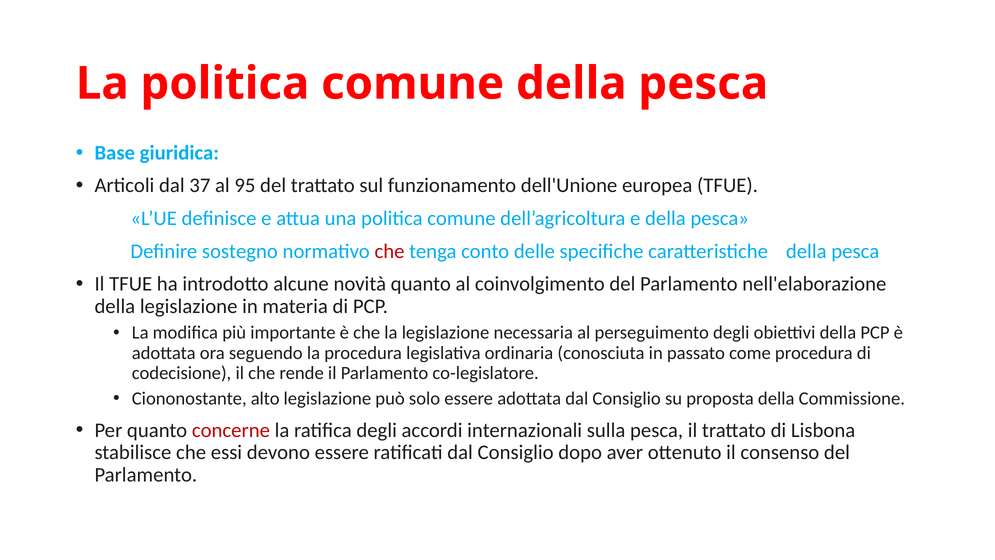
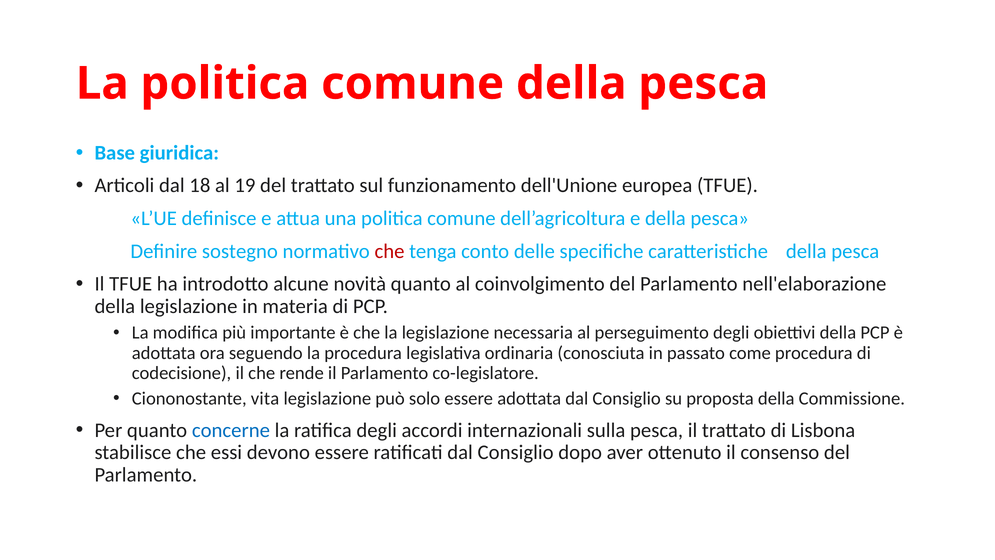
37: 37 -> 18 (200, 186)
95: 95 -> 19 (245, 186)
alto: alto -> vita (265, 398)
concerne colour: red -> blue (231, 430)
